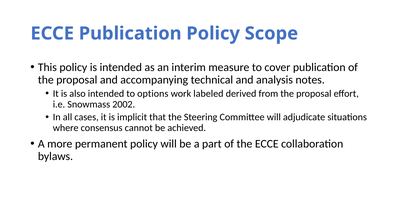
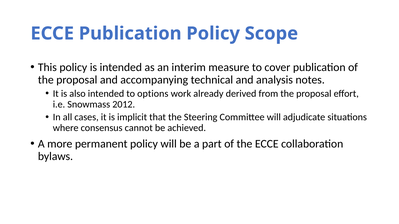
labeled: labeled -> already (208, 94)
2002: 2002 -> 2012 (124, 105)
